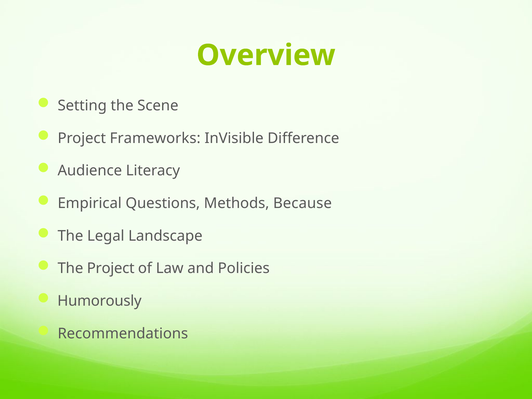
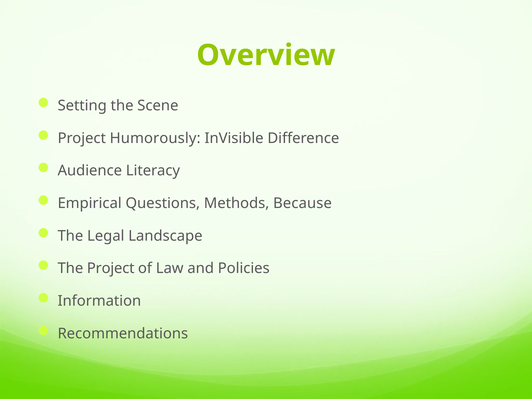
Frameworks: Frameworks -> Humorously (155, 138)
Humorously: Humorously -> Information (99, 301)
